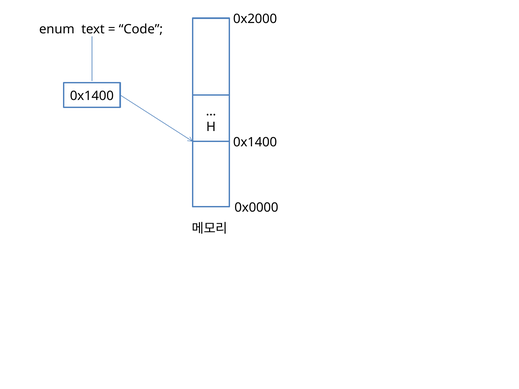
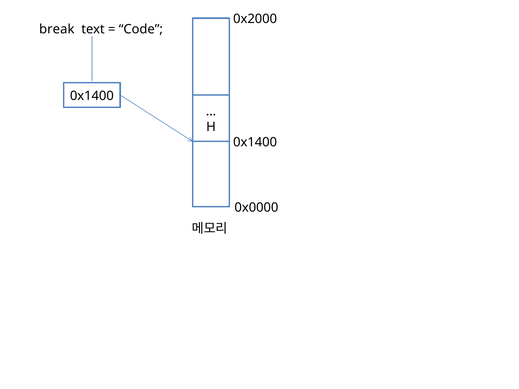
enum: enum -> break (57, 29)
